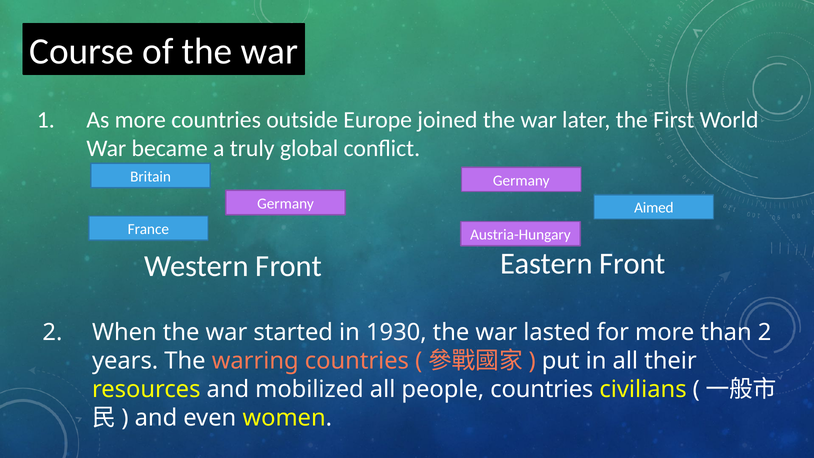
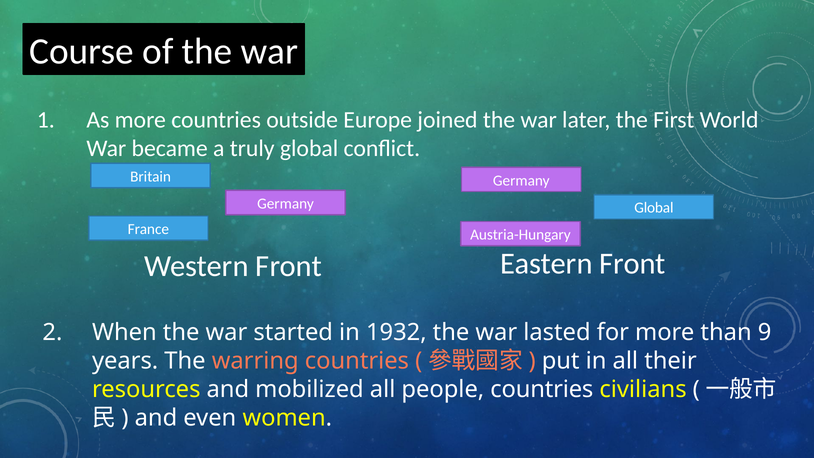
Aimed: Aimed -> Global (654, 208)
1930: 1930 -> 1932 (396, 332)
than 2: 2 -> 9 (765, 332)
